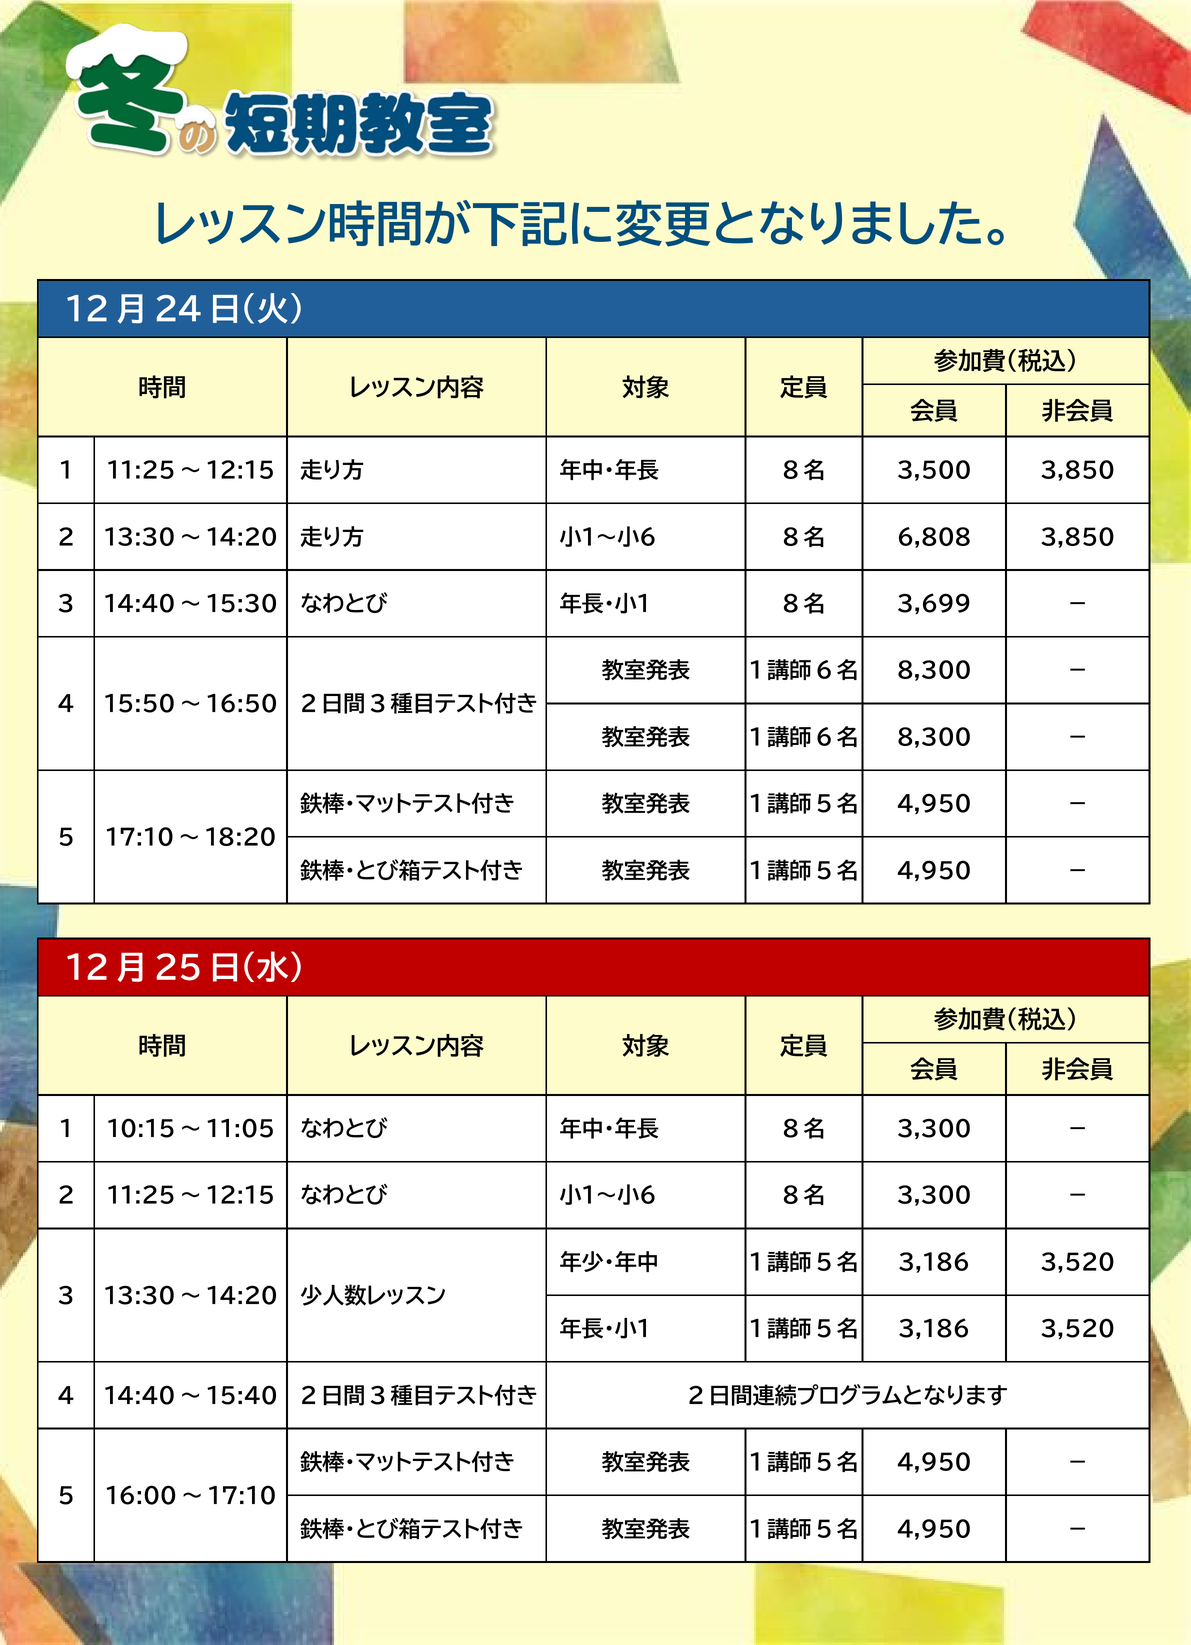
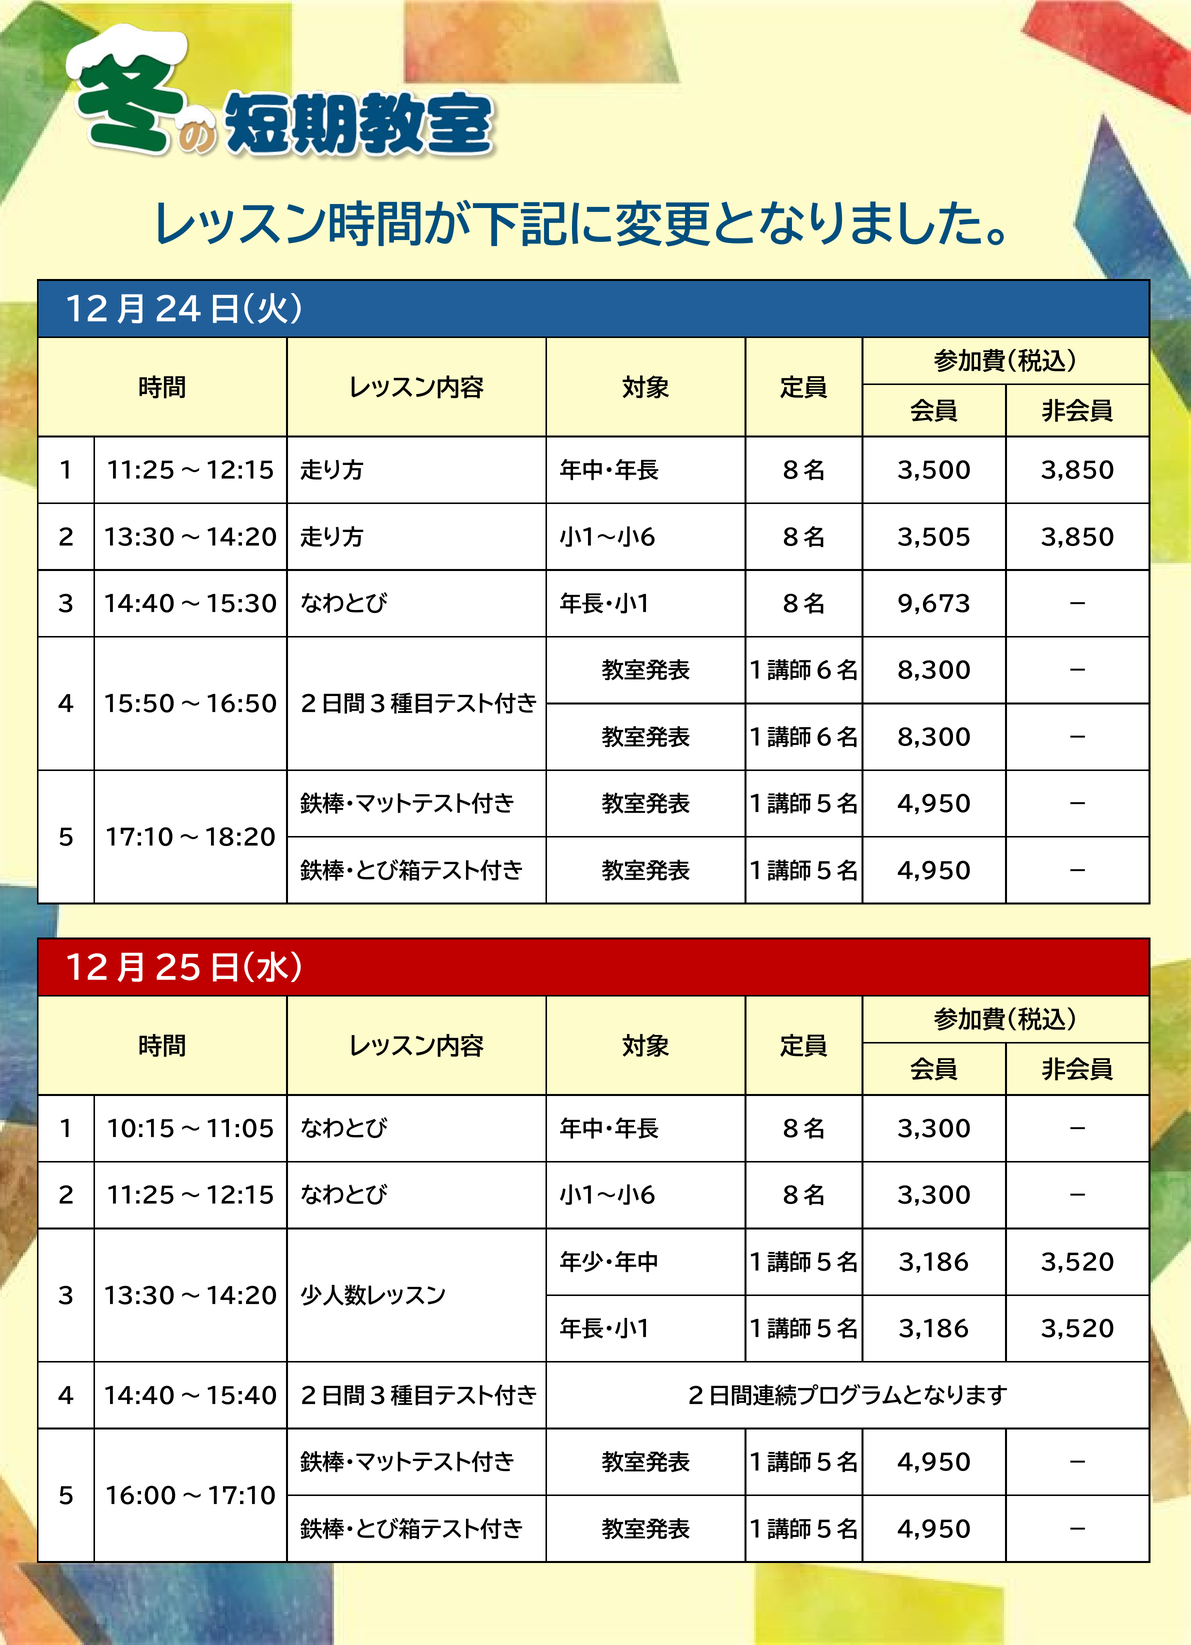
6,808: 6,808 -> 3,505 (934, 538)
3,699: 3,699 -> 9,673 (934, 604)
